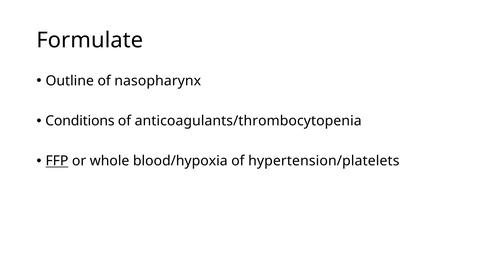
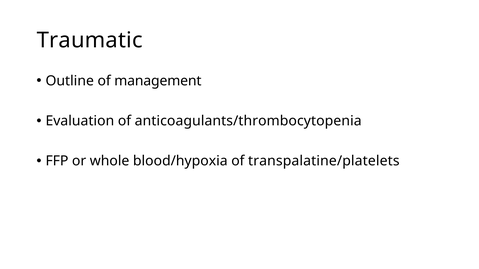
Formulate: Formulate -> Traumatic (90, 40)
nasopharynx: nasopharynx -> management (158, 81)
Conditions: Conditions -> Evaluation (80, 121)
FFP underline: present -> none (57, 161)
hypertension/platelets: hypertension/platelets -> transpalatine/platelets (324, 161)
